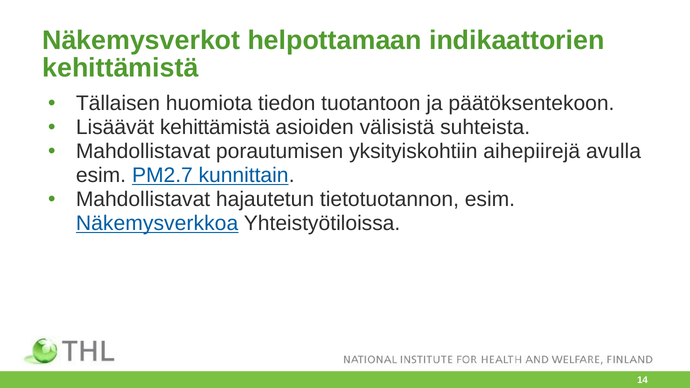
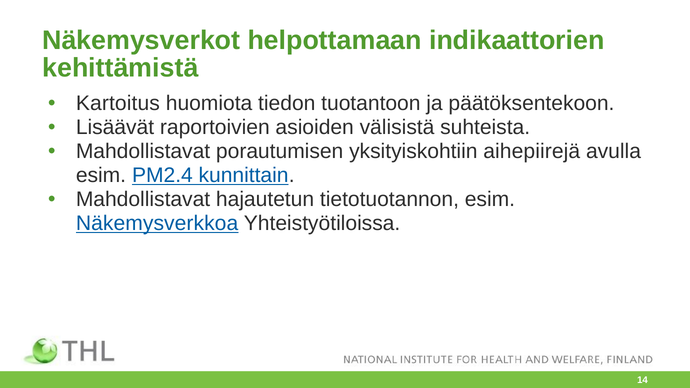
Tällaisen: Tällaisen -> Kartoitus (118, 103)
Lisäävät kehittämistä: kehittämistä -> raportoivien (215, 127)
PM2.7: PM2.7 -> PM2.4 (162, 175)
